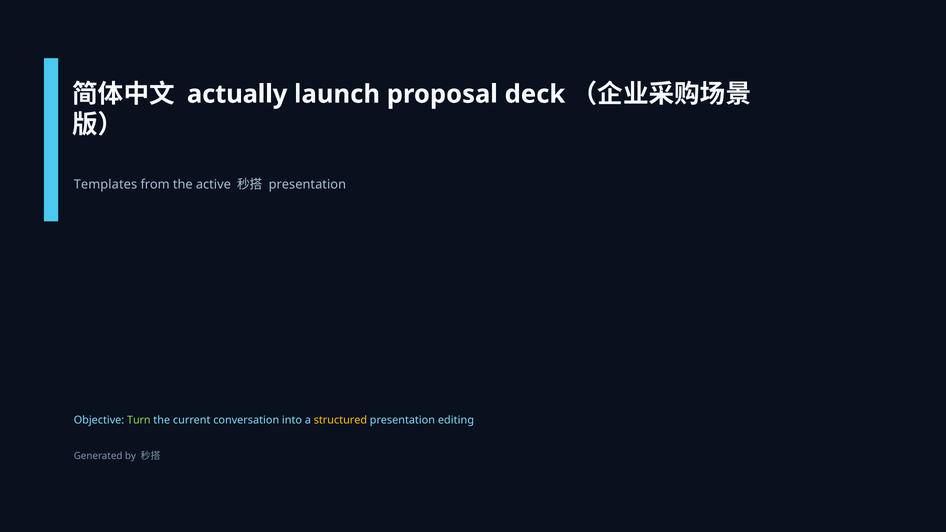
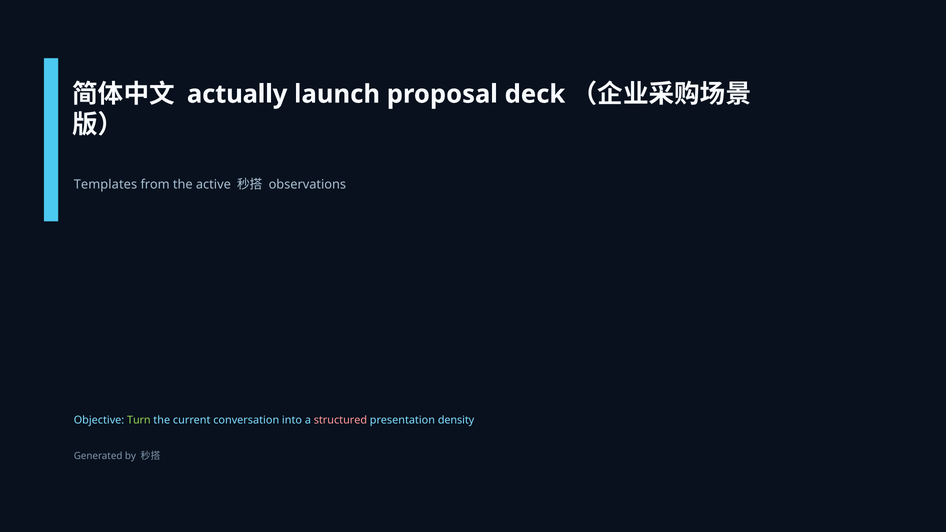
presentation: presentation -> observations (307, 185)
structured colour: yellow -> pink (340, 420)
editing: editing -> density (456, 420)
